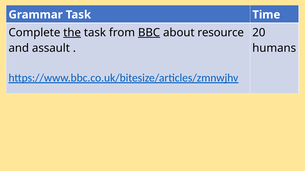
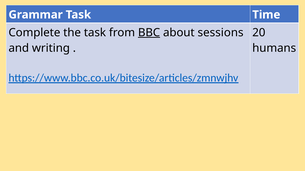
the underline: present -> none (72, 33)
resource: resource -> sessions (221, 33)
assault: assault -> writing (51, 48)
